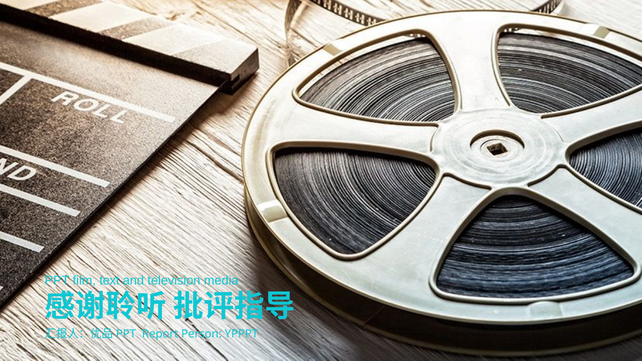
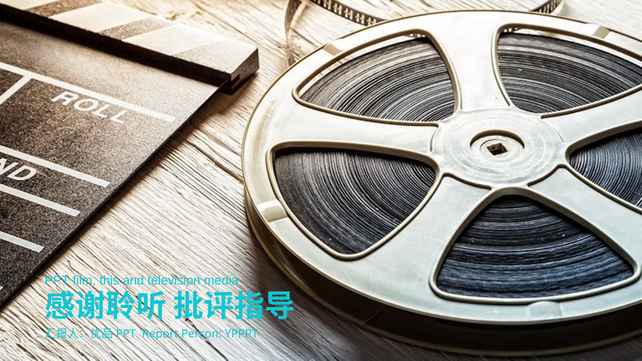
text: text -> this (109, 281)
